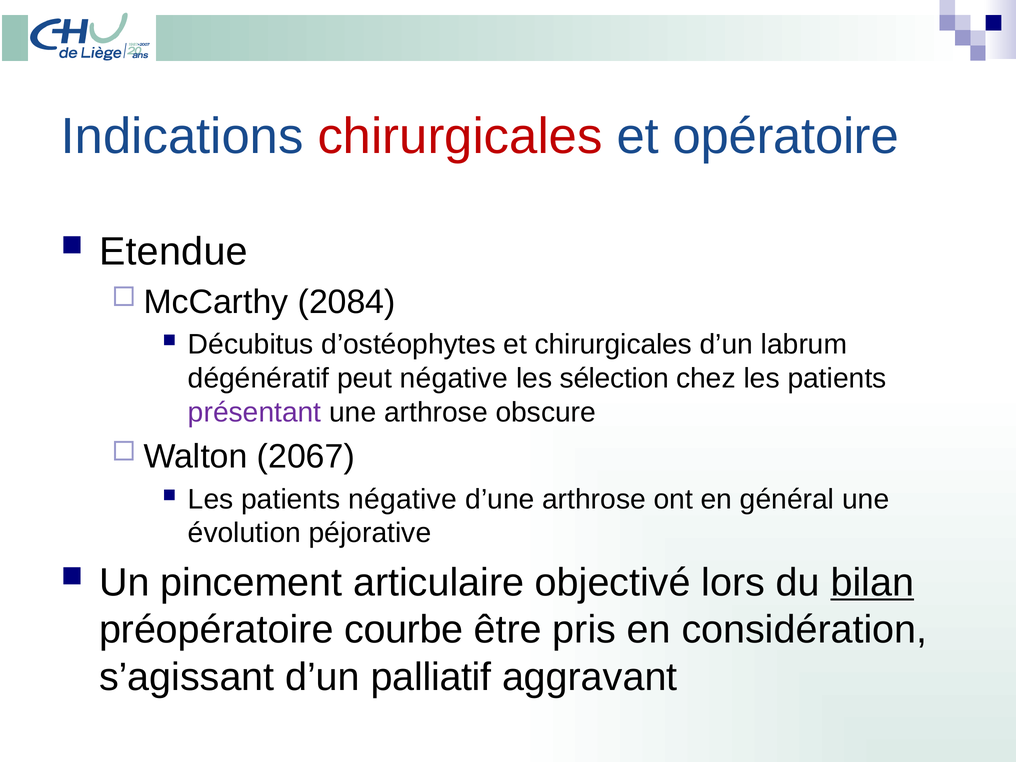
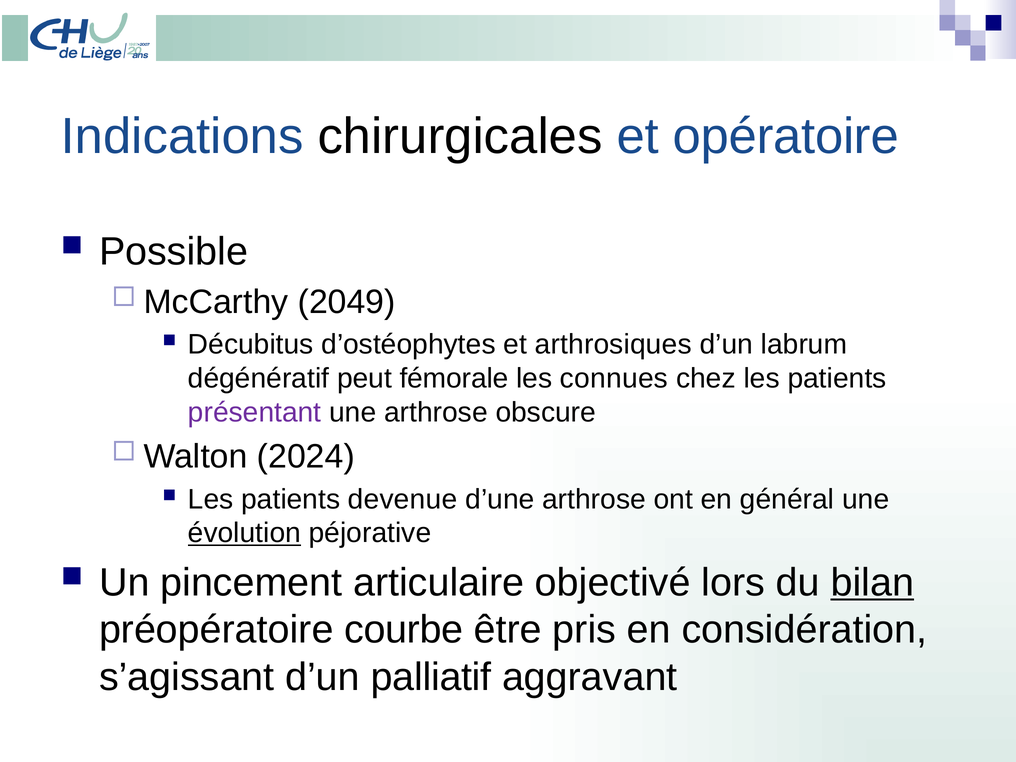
chirurgicales colour: red -> black (460, 136)
Etendue: Etendue -> Possible (174, 252)
2084: 2084 -> 2049 (347, 302)
et chirurgicales: chirurgicales -> arthrosiques (613, 345)
peut négative: négative -> fémorale (454, 378)
sélection: sélection -> connues (614, 378)
2067: 2067 -> 2024 (306, 457)
patients négative: négative -> devenue (403, 499)
évolution underline: none -> present (244, 533)
